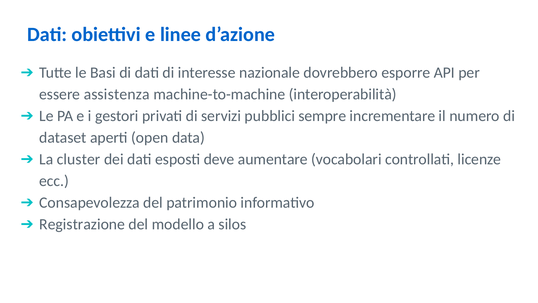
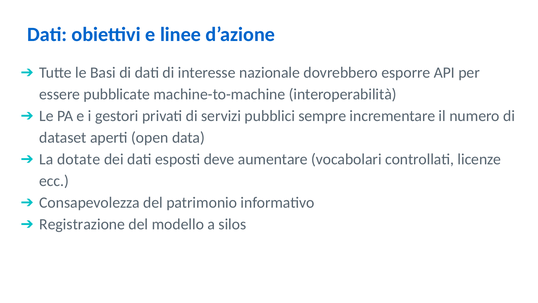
assistenza: assistenza -> pubblicate (117, 94)
cluster: cluster -> dotate (79, 159)
